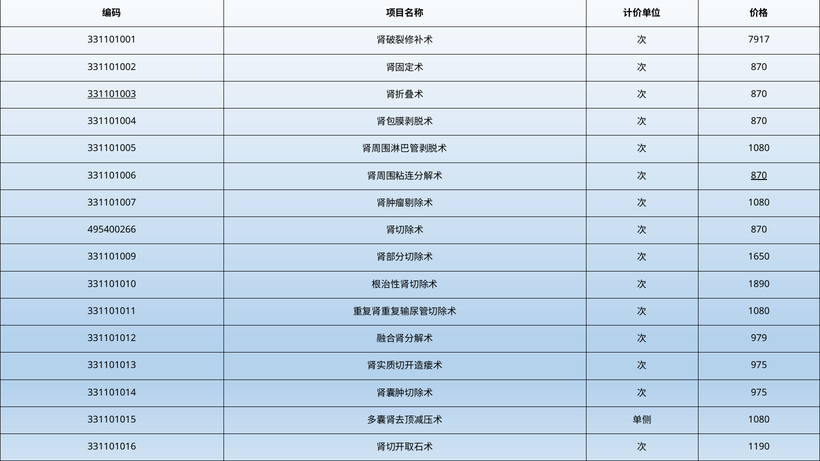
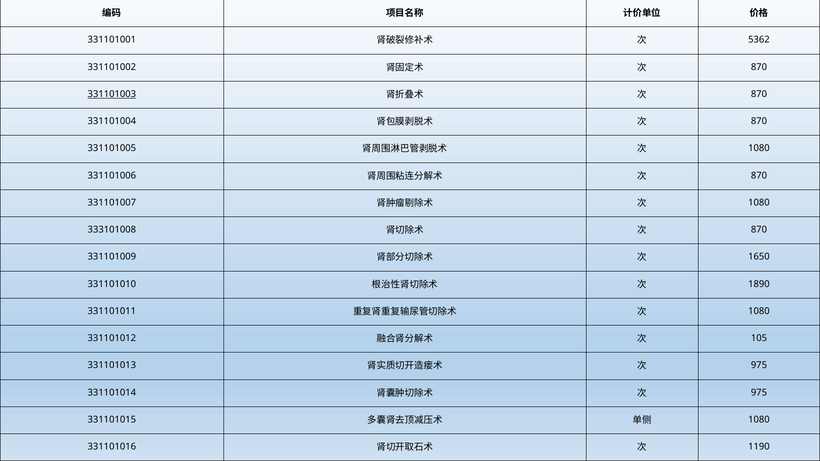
7917: 7917 -> 5362 (759, 40)
870 underline: present -> none (759, 176)
495400266: 495400266 -> 333101008 (112, 230)
979: 979 -> 105 (759, 338)
